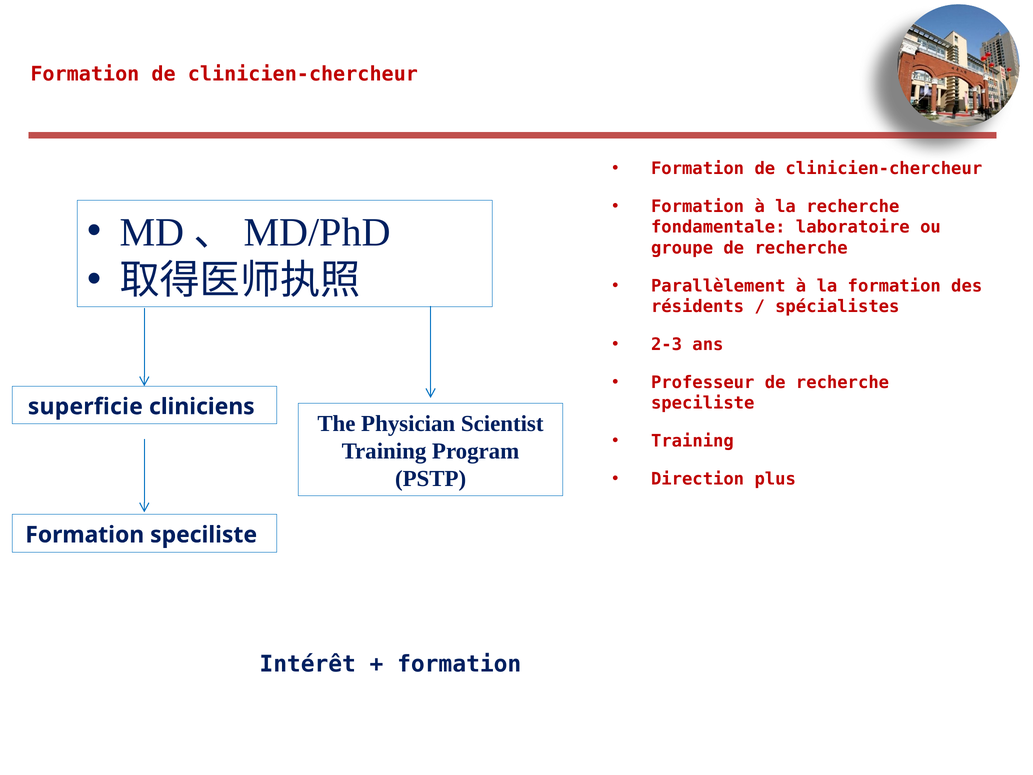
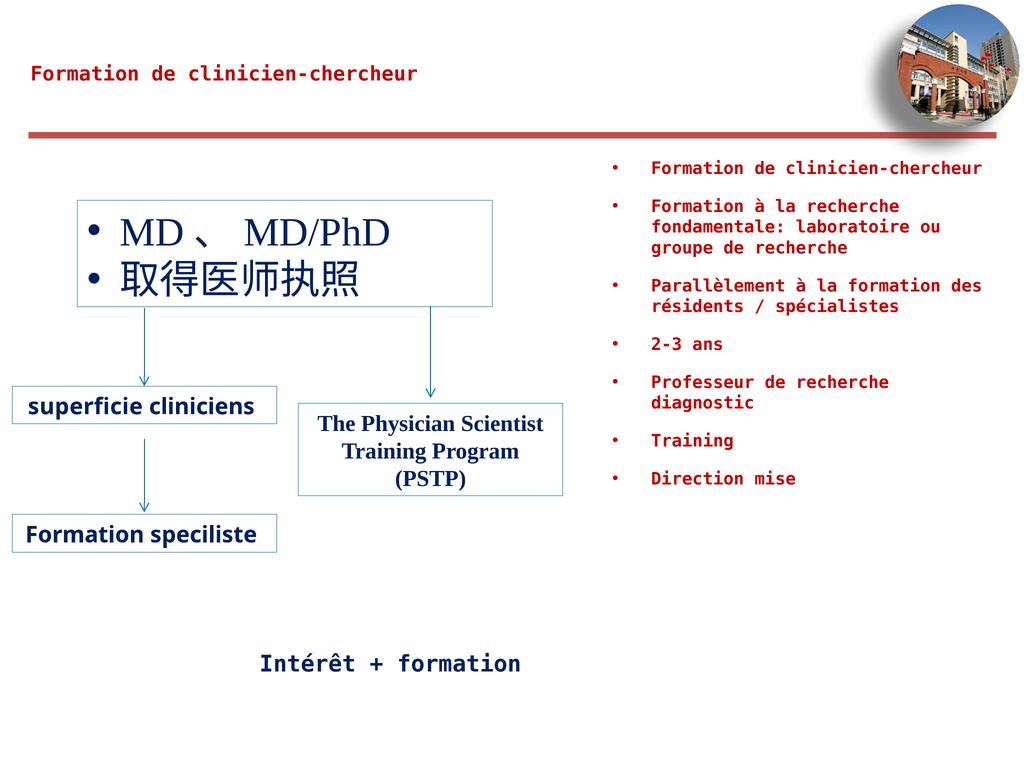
speciliste: speciliste -> diagnostic (703, 403)
plus: plus -> mise (775, 479)
